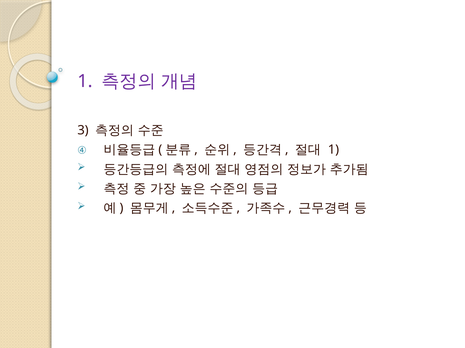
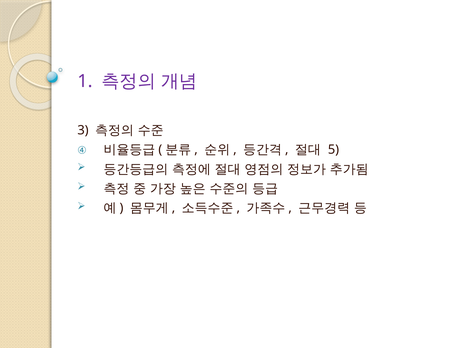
1: 1 -> 5 (333, 150)
